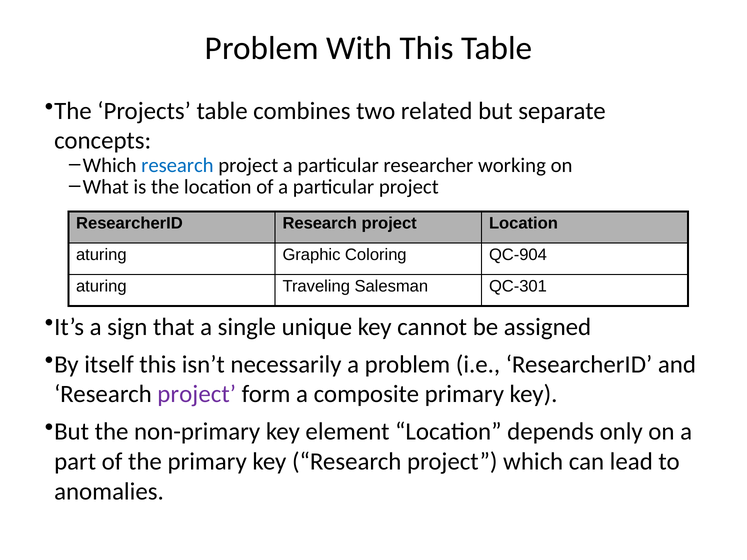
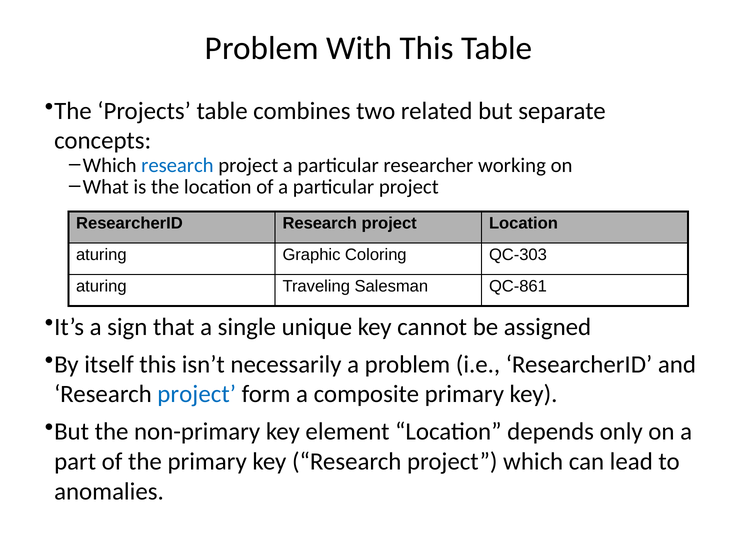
QC-904: QC-904 -> QC-303 (518, 255)
QC-301: QC-301 -> QC-861 (518, 286)
project colour: purple -> blue (197, 394)
